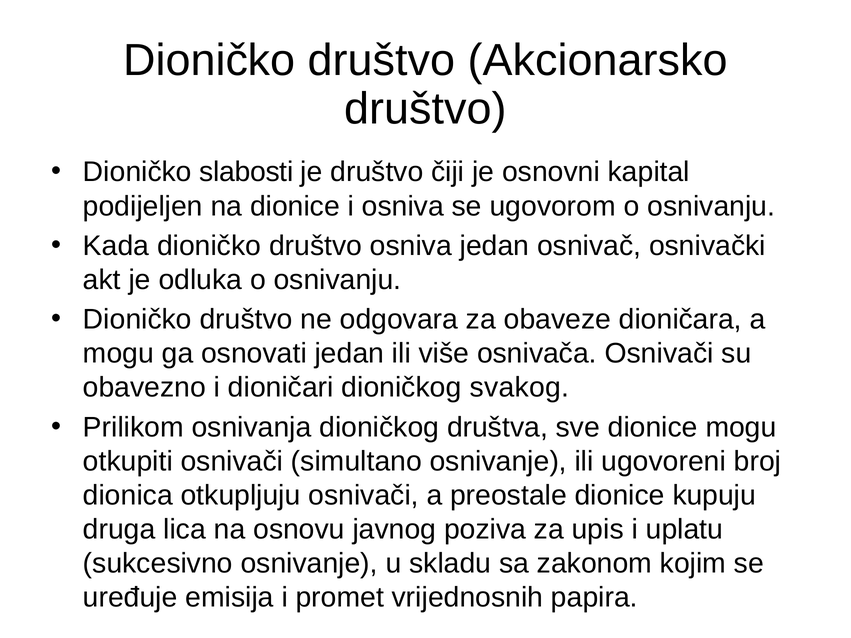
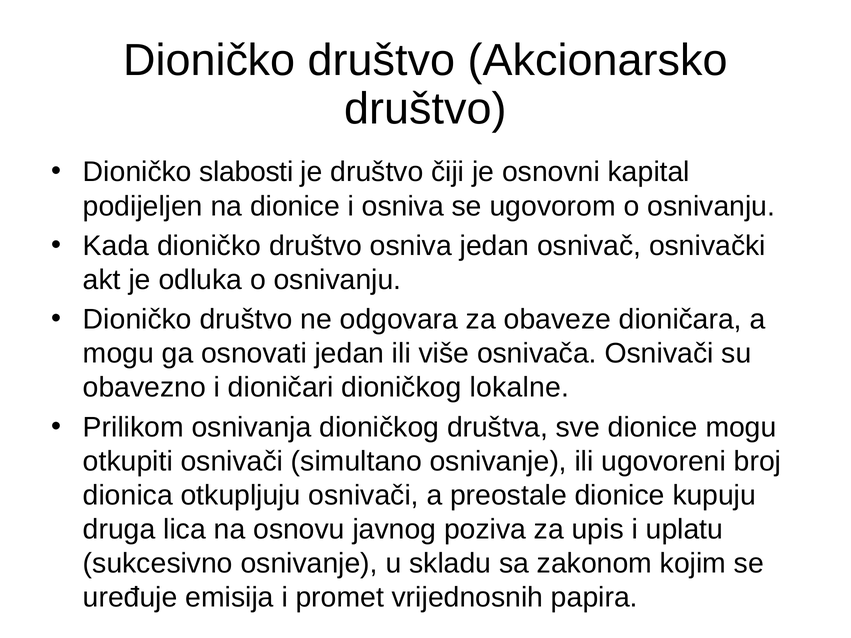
svakog: svakog -> lokalne (519, 388)
